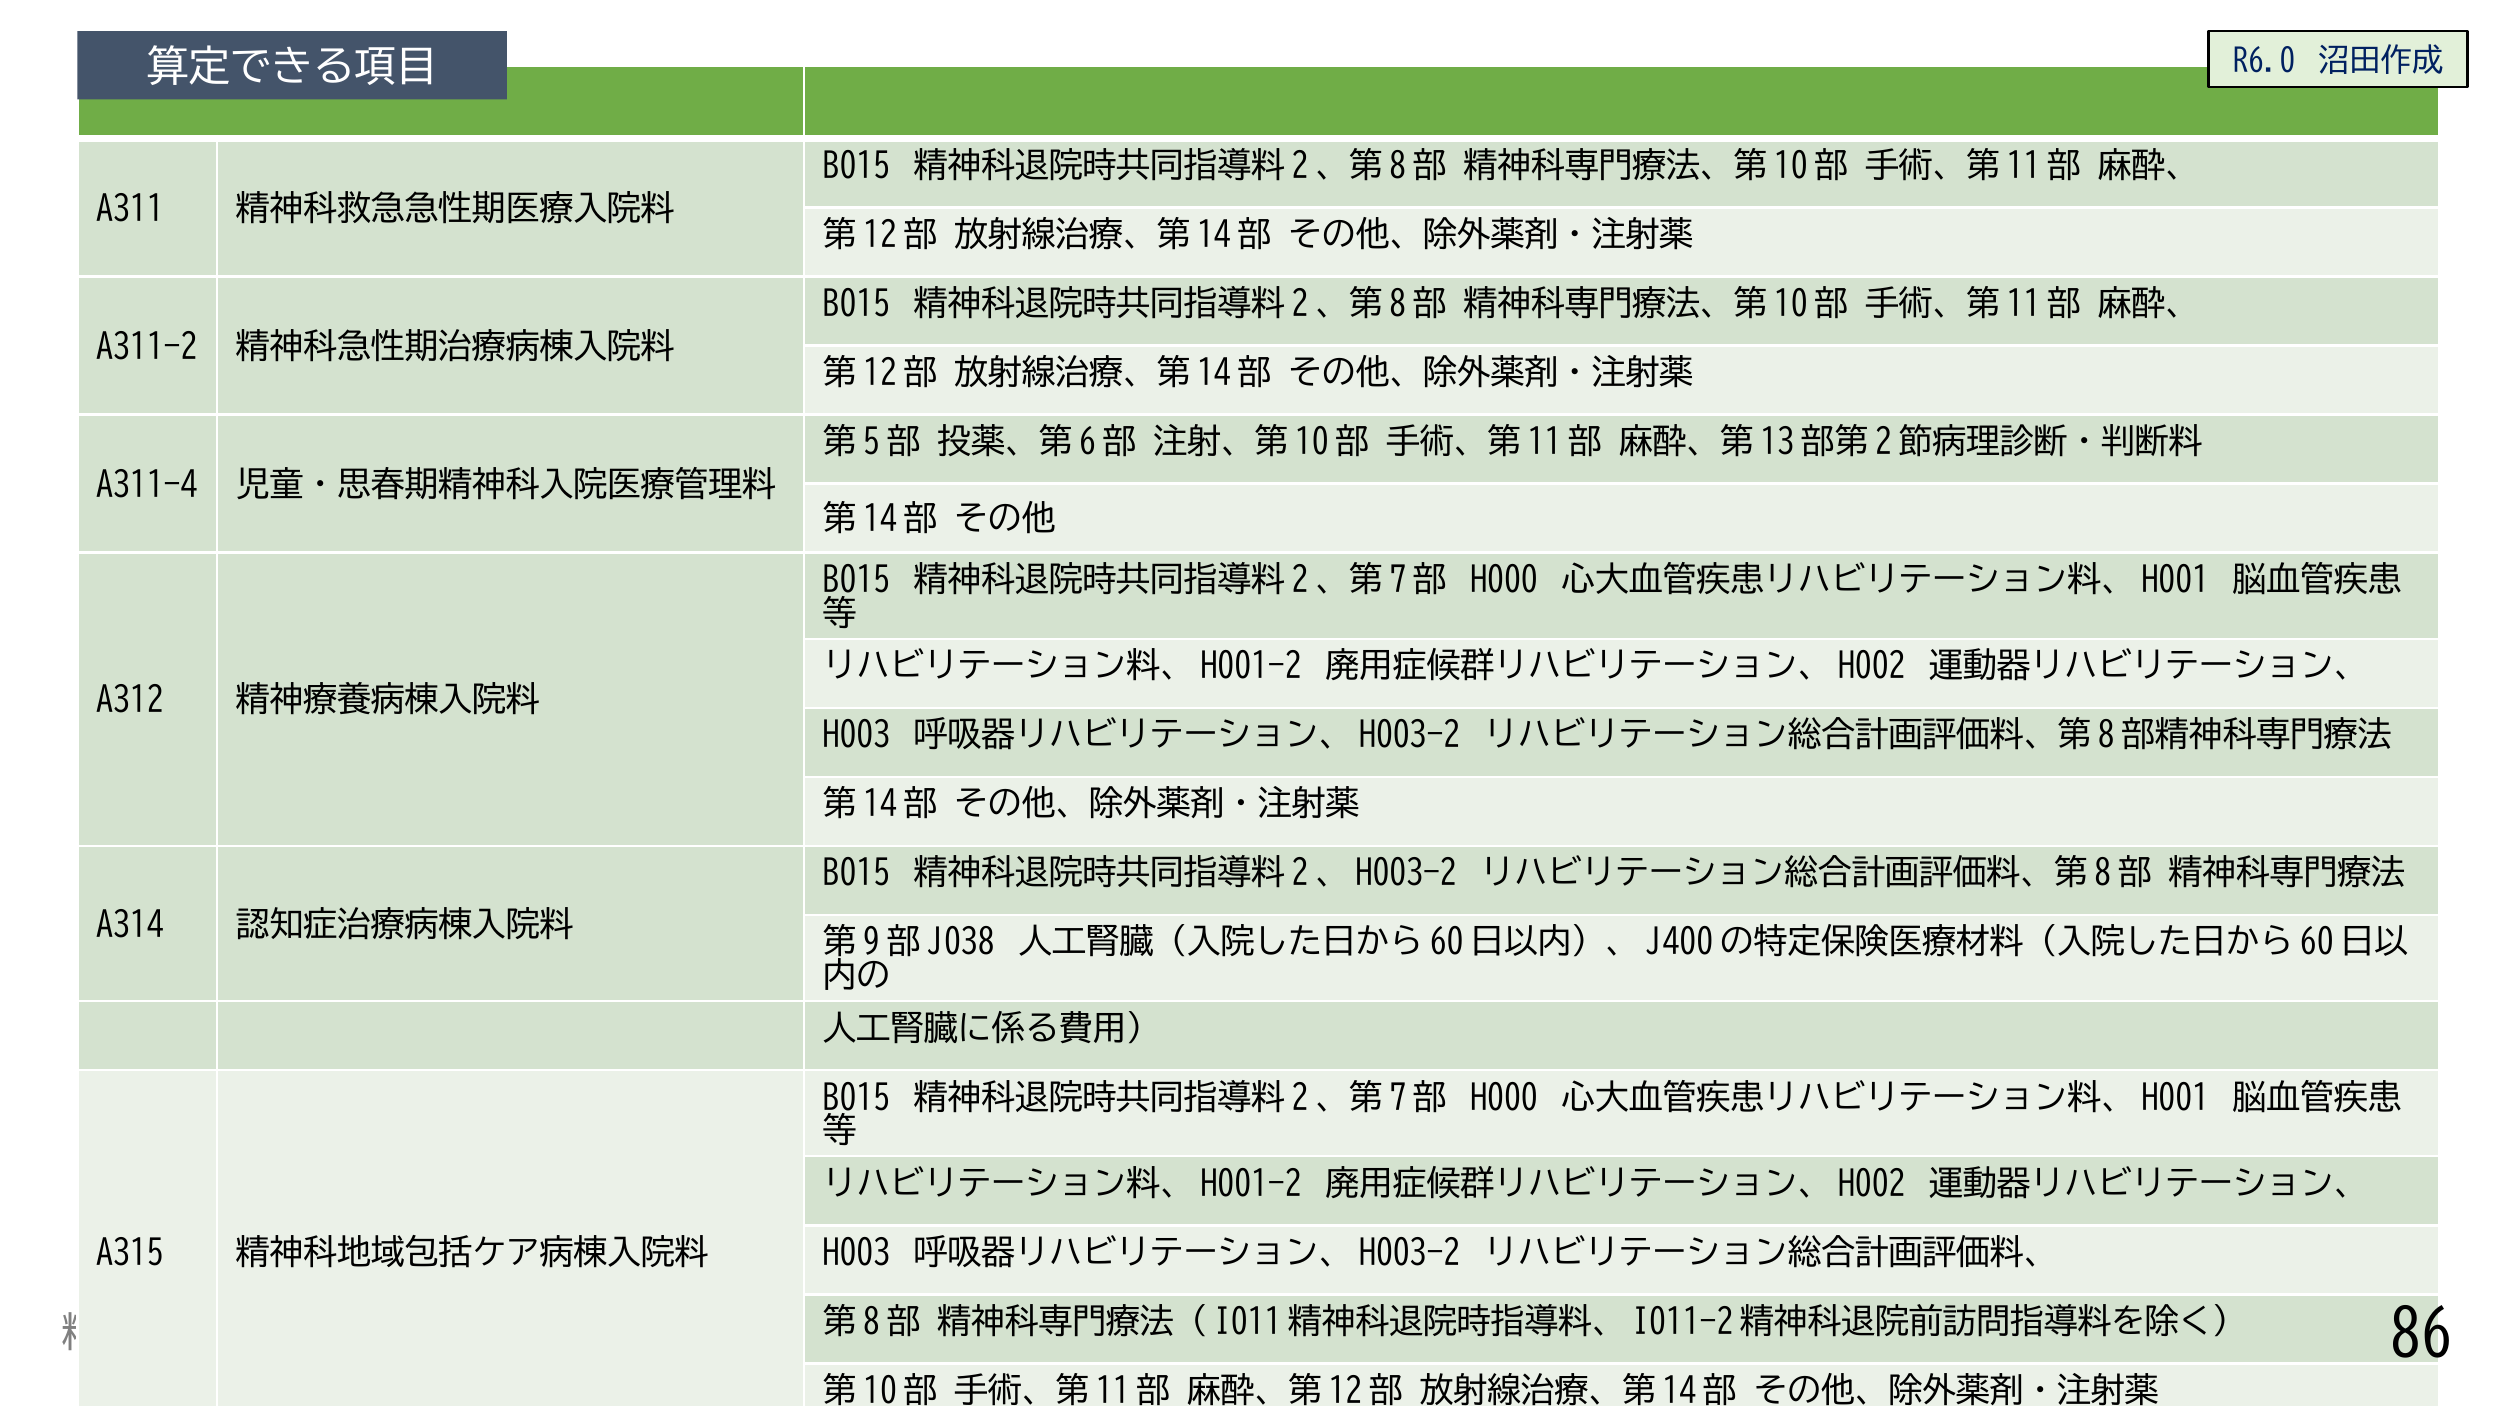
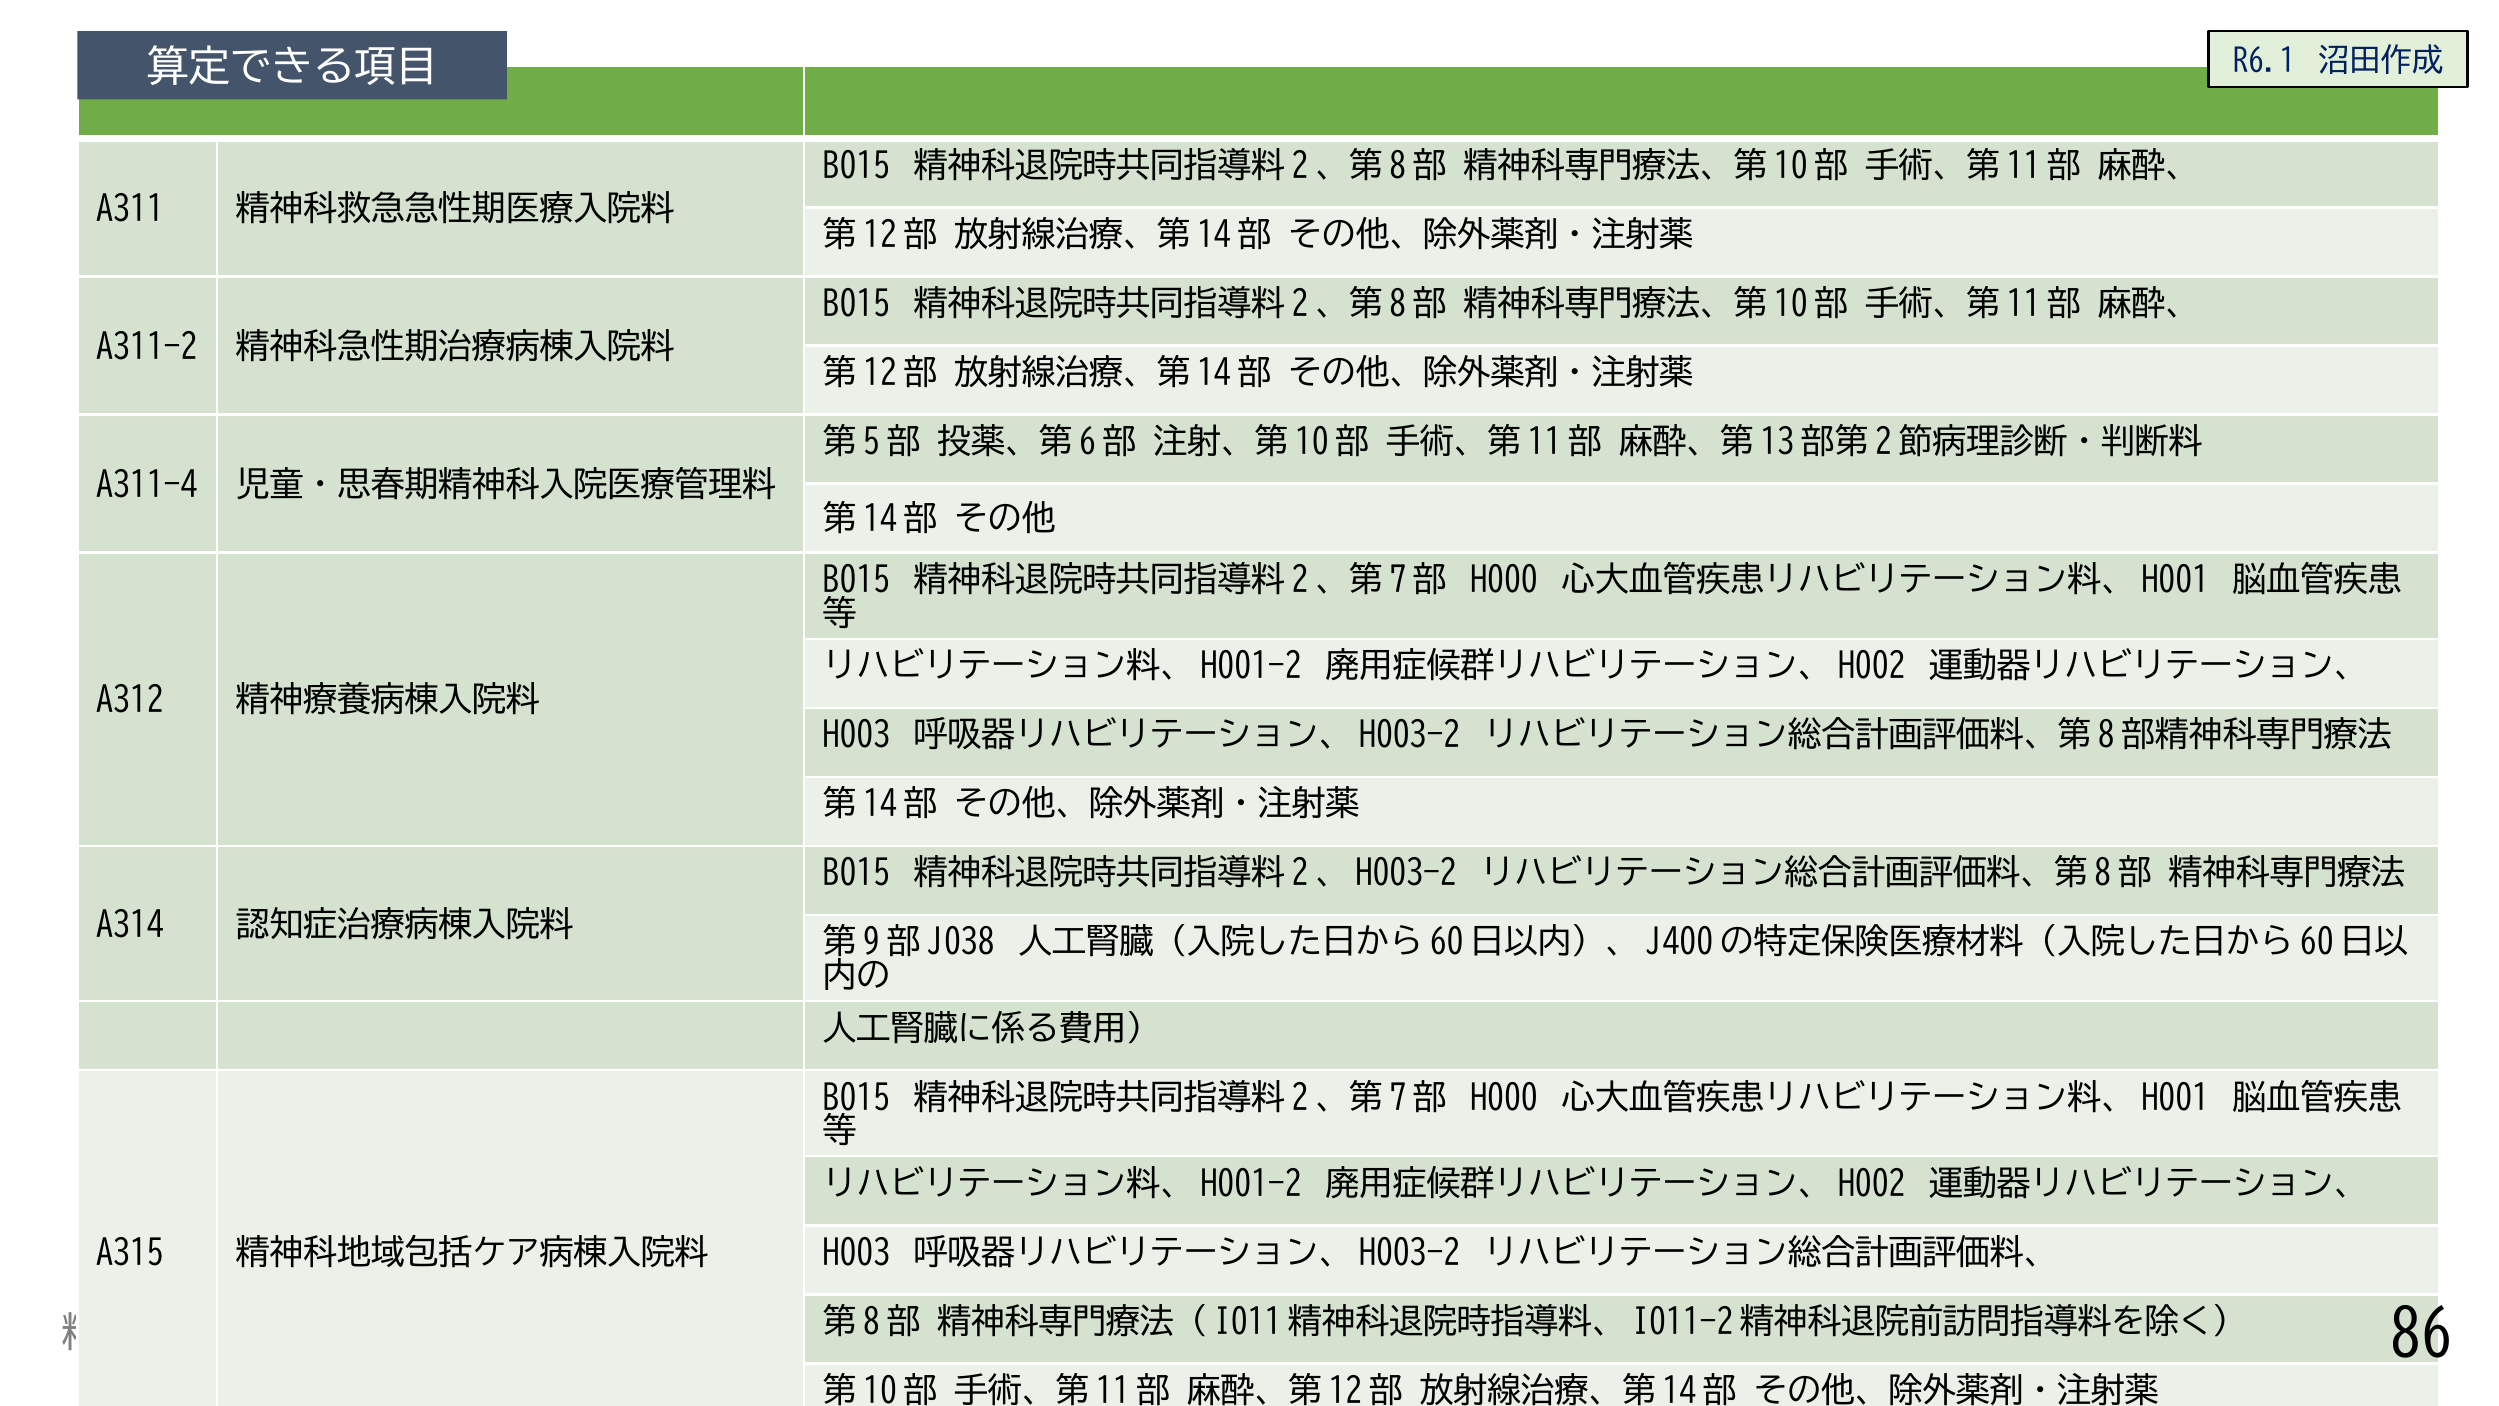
R6.0: R6.0 -> R6.1 (2264, 61)
